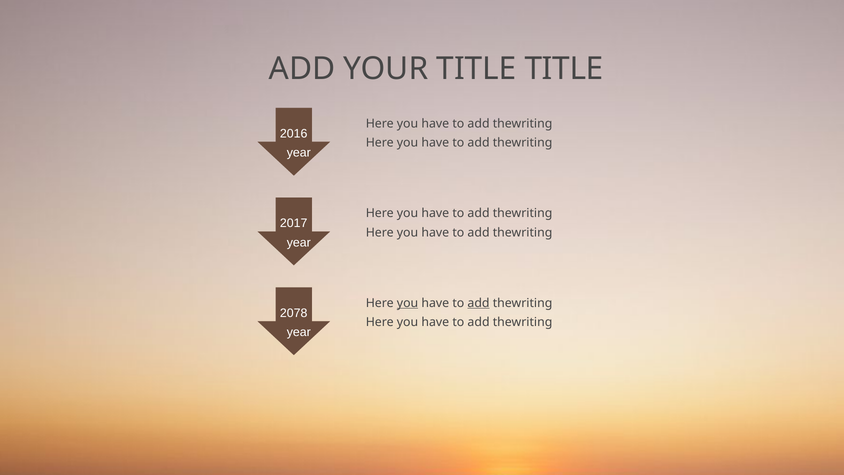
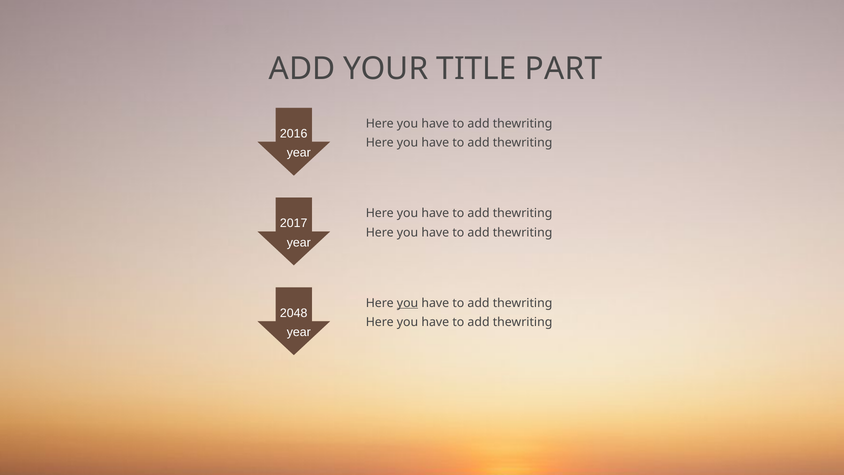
TITLE TITLE: TITLE -> PART (564, 69)
add underline: present -> none (479, 303)
2078: 2078 -> 2048 (294, 313)
